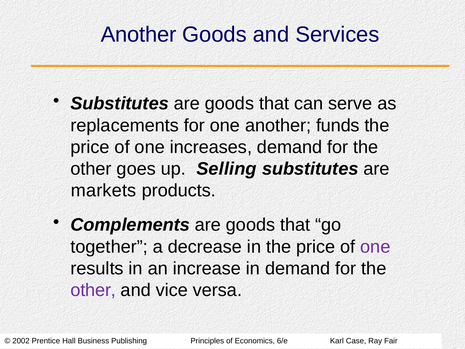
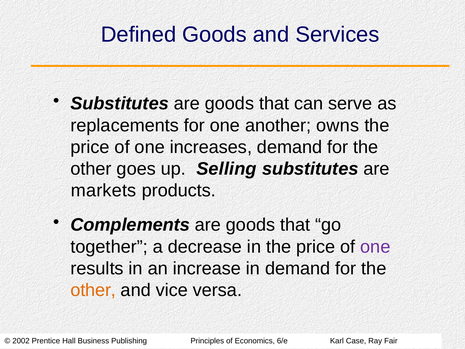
Another: Another -> Defined (138, 34)
funds: funds -> owns (338, 125)
other colour: purple -> orange (93, 290)
